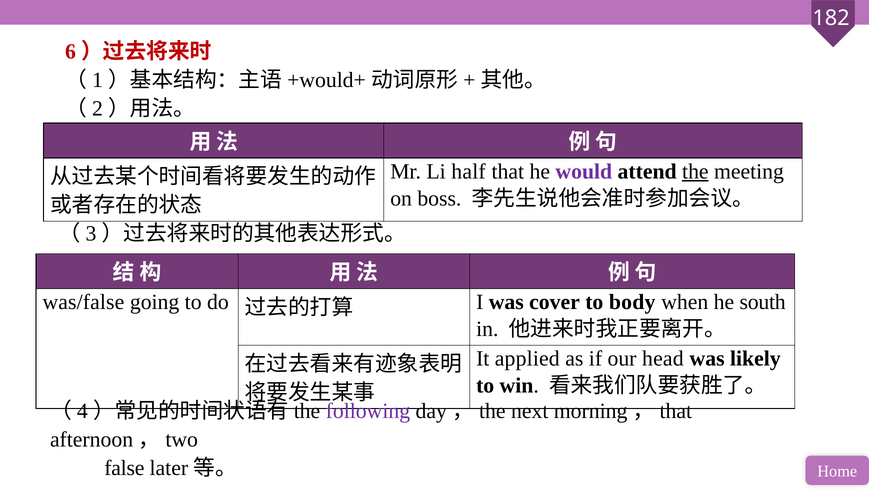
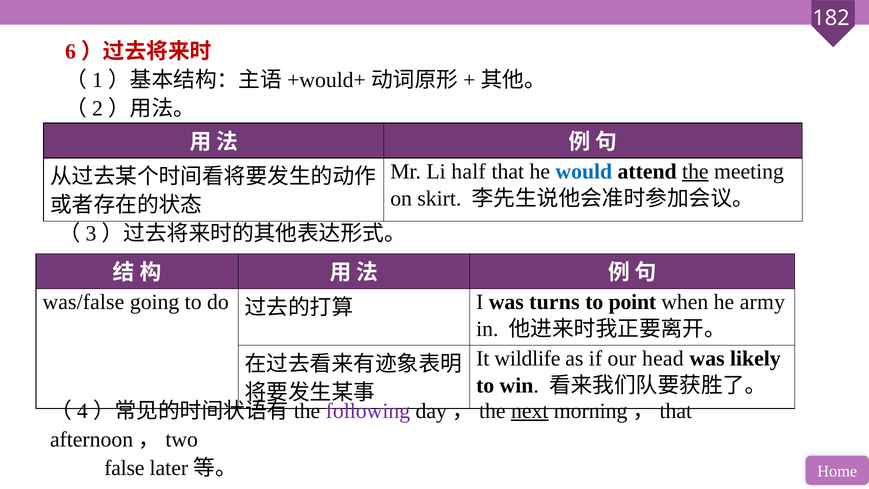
would colour: purple -> blue (584, 171)
boss: boss -> skirt (439, 198)
cover: cover -> turns (554, 302)
body: body -> point (632, 302)
south: south -> army (762, 302)
applied: applied -> wildlife (527, 358)
next underline: none -> present (530, 411)
